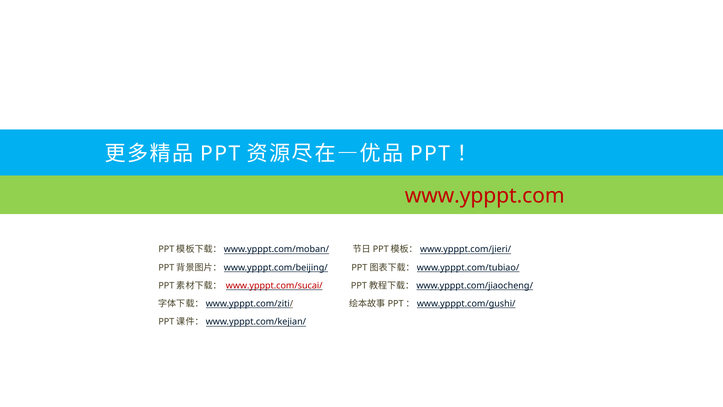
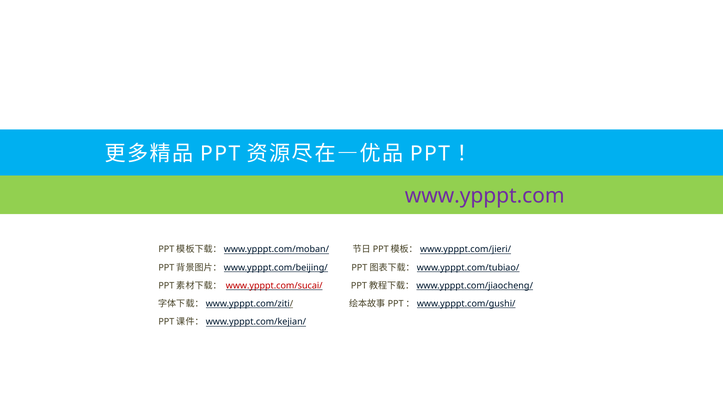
www.ypppt.com colour: red -> purple (485, 196)
